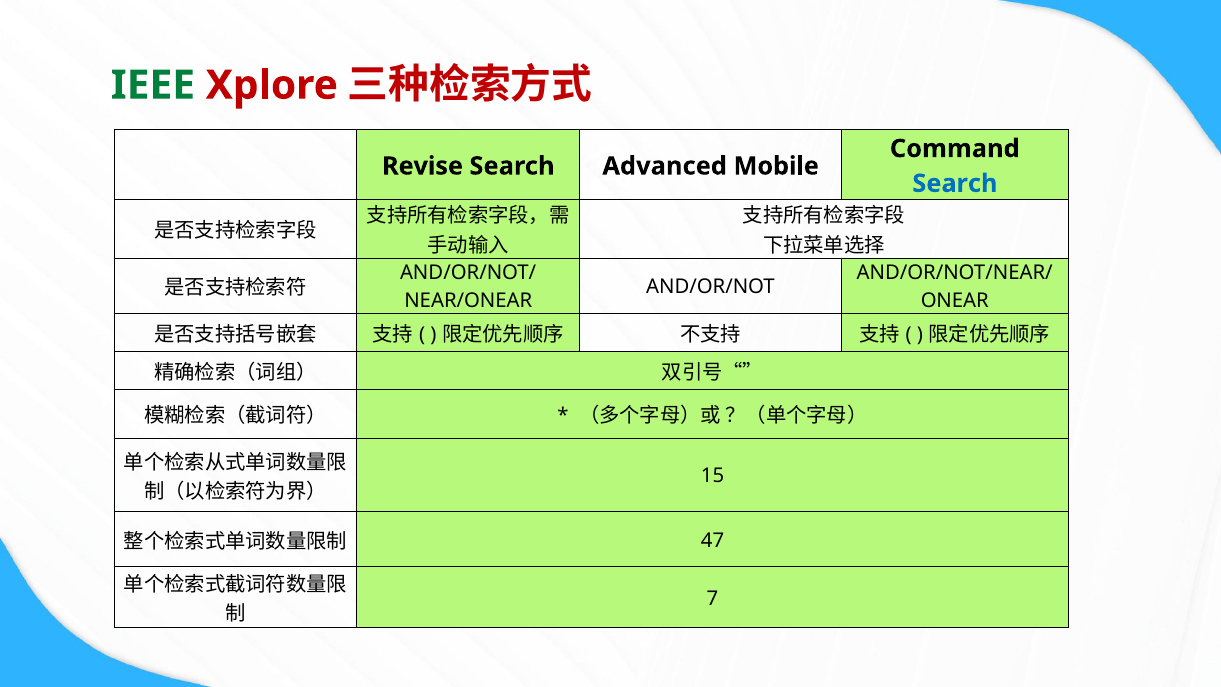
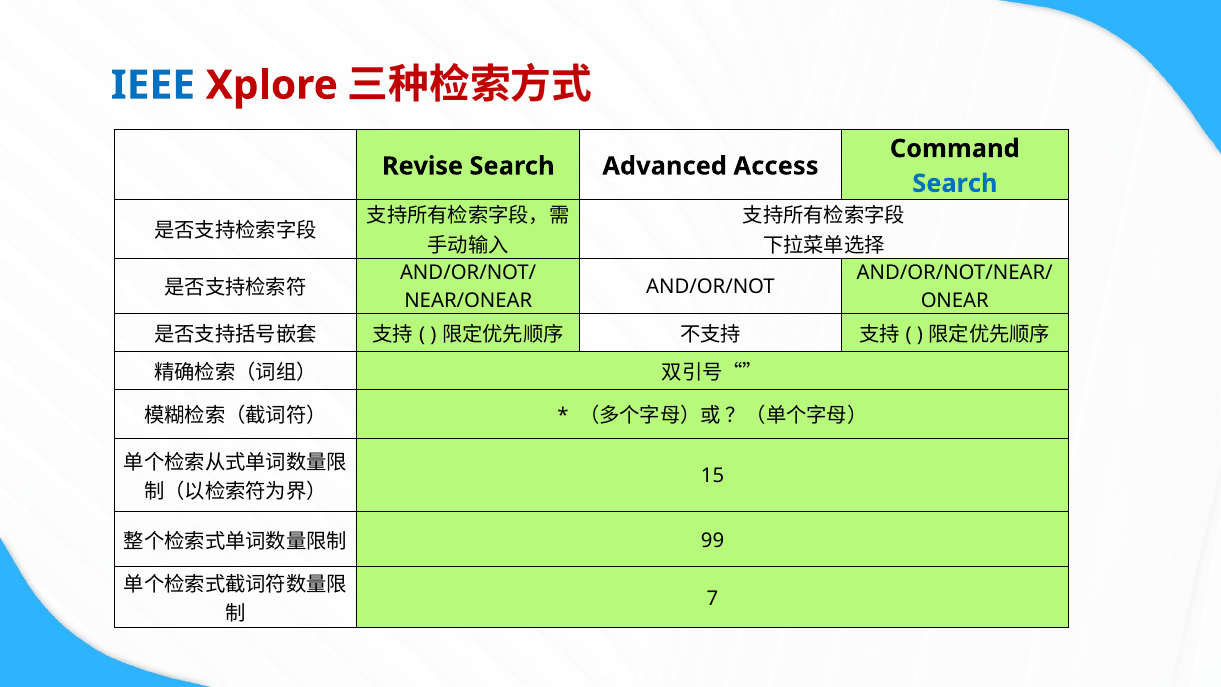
IEEE colour: green -> blue (153, 85)
Mobile: Mobile -> Access (776, 166)
47: 47 -> 99 (713, 540)
